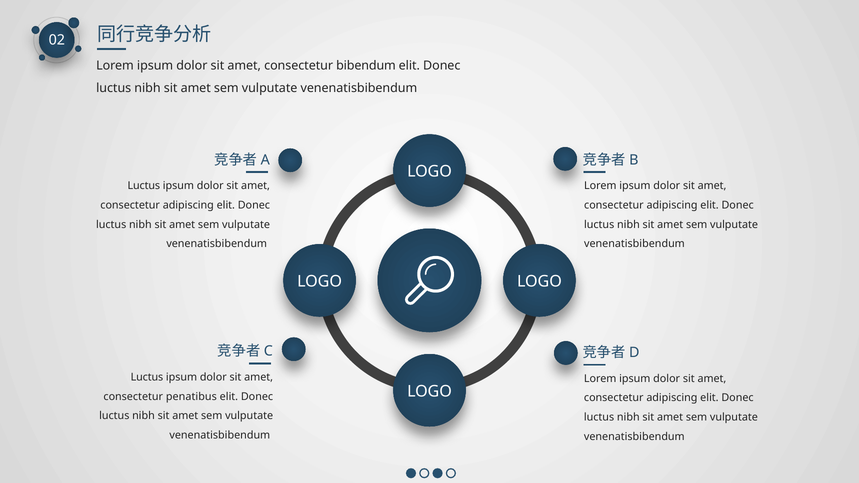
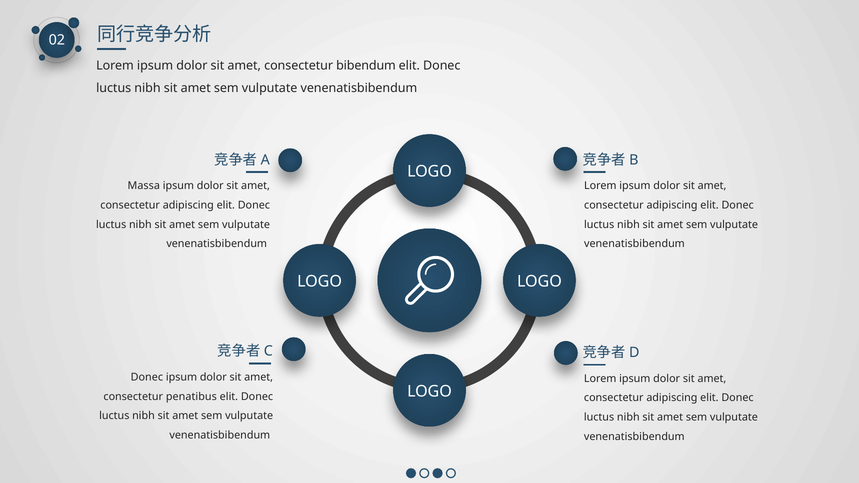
Luctus: Luctus -> Massa (144, 186)
Luctus: Luctus -> Donec (147, 377)
